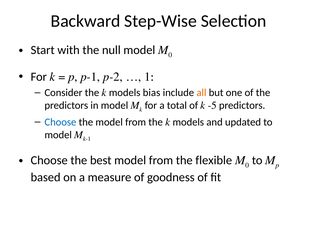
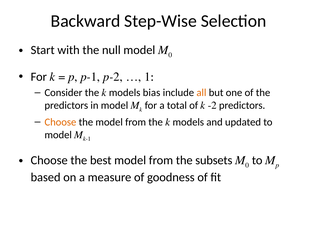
-5: -5 -> -2 (212, 105)
Choose colour: blue -> orange (60, 122)
flexible: flexible -> subsets (214, 160)
